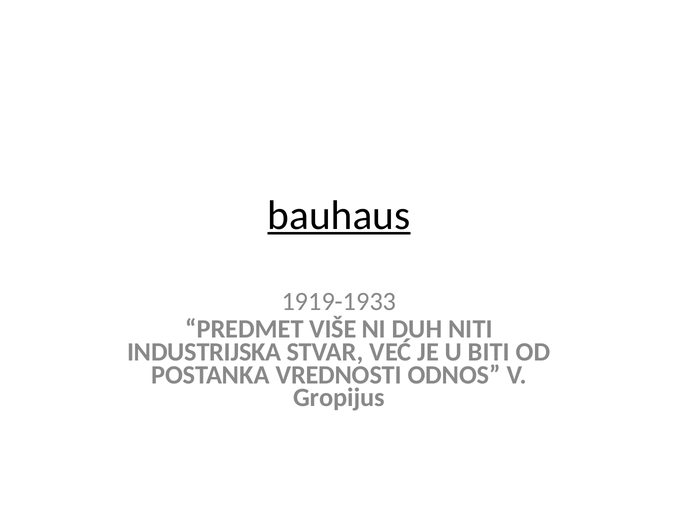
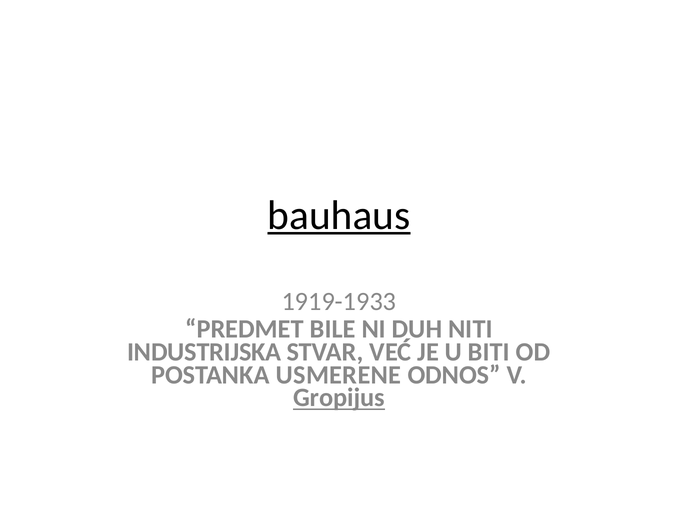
VIŠE: VIŠE -> BILE (333, 329)
VREDNOSTI: VREDNOSTI -> USMERENE (338, 375)
Gropijus underline: none -> present (339, 397)
